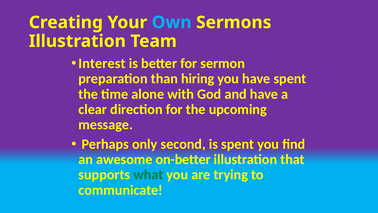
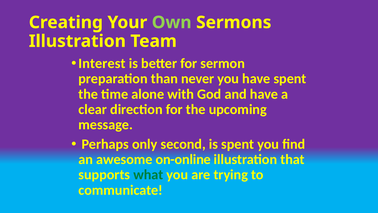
Own colour: light blue -> light green (172, 22)
hiring: hiring -> never (198, 79)
on-better: on-better -> on-online (183, 159)
